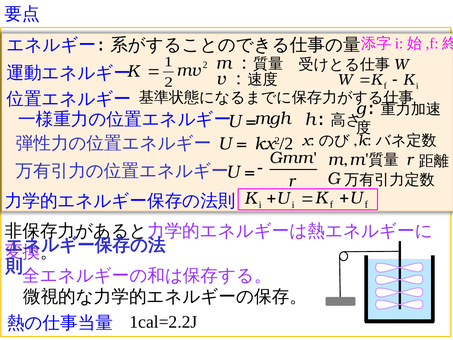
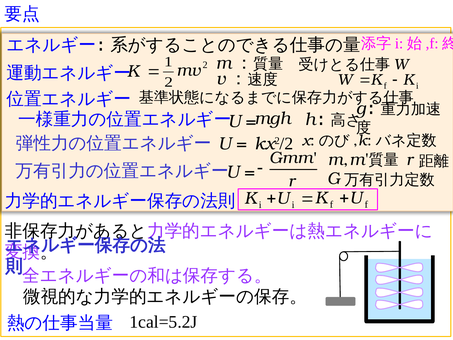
1cal=2.2J: 1cal=2.2J -> 1cal=5.2J (163, 322)
